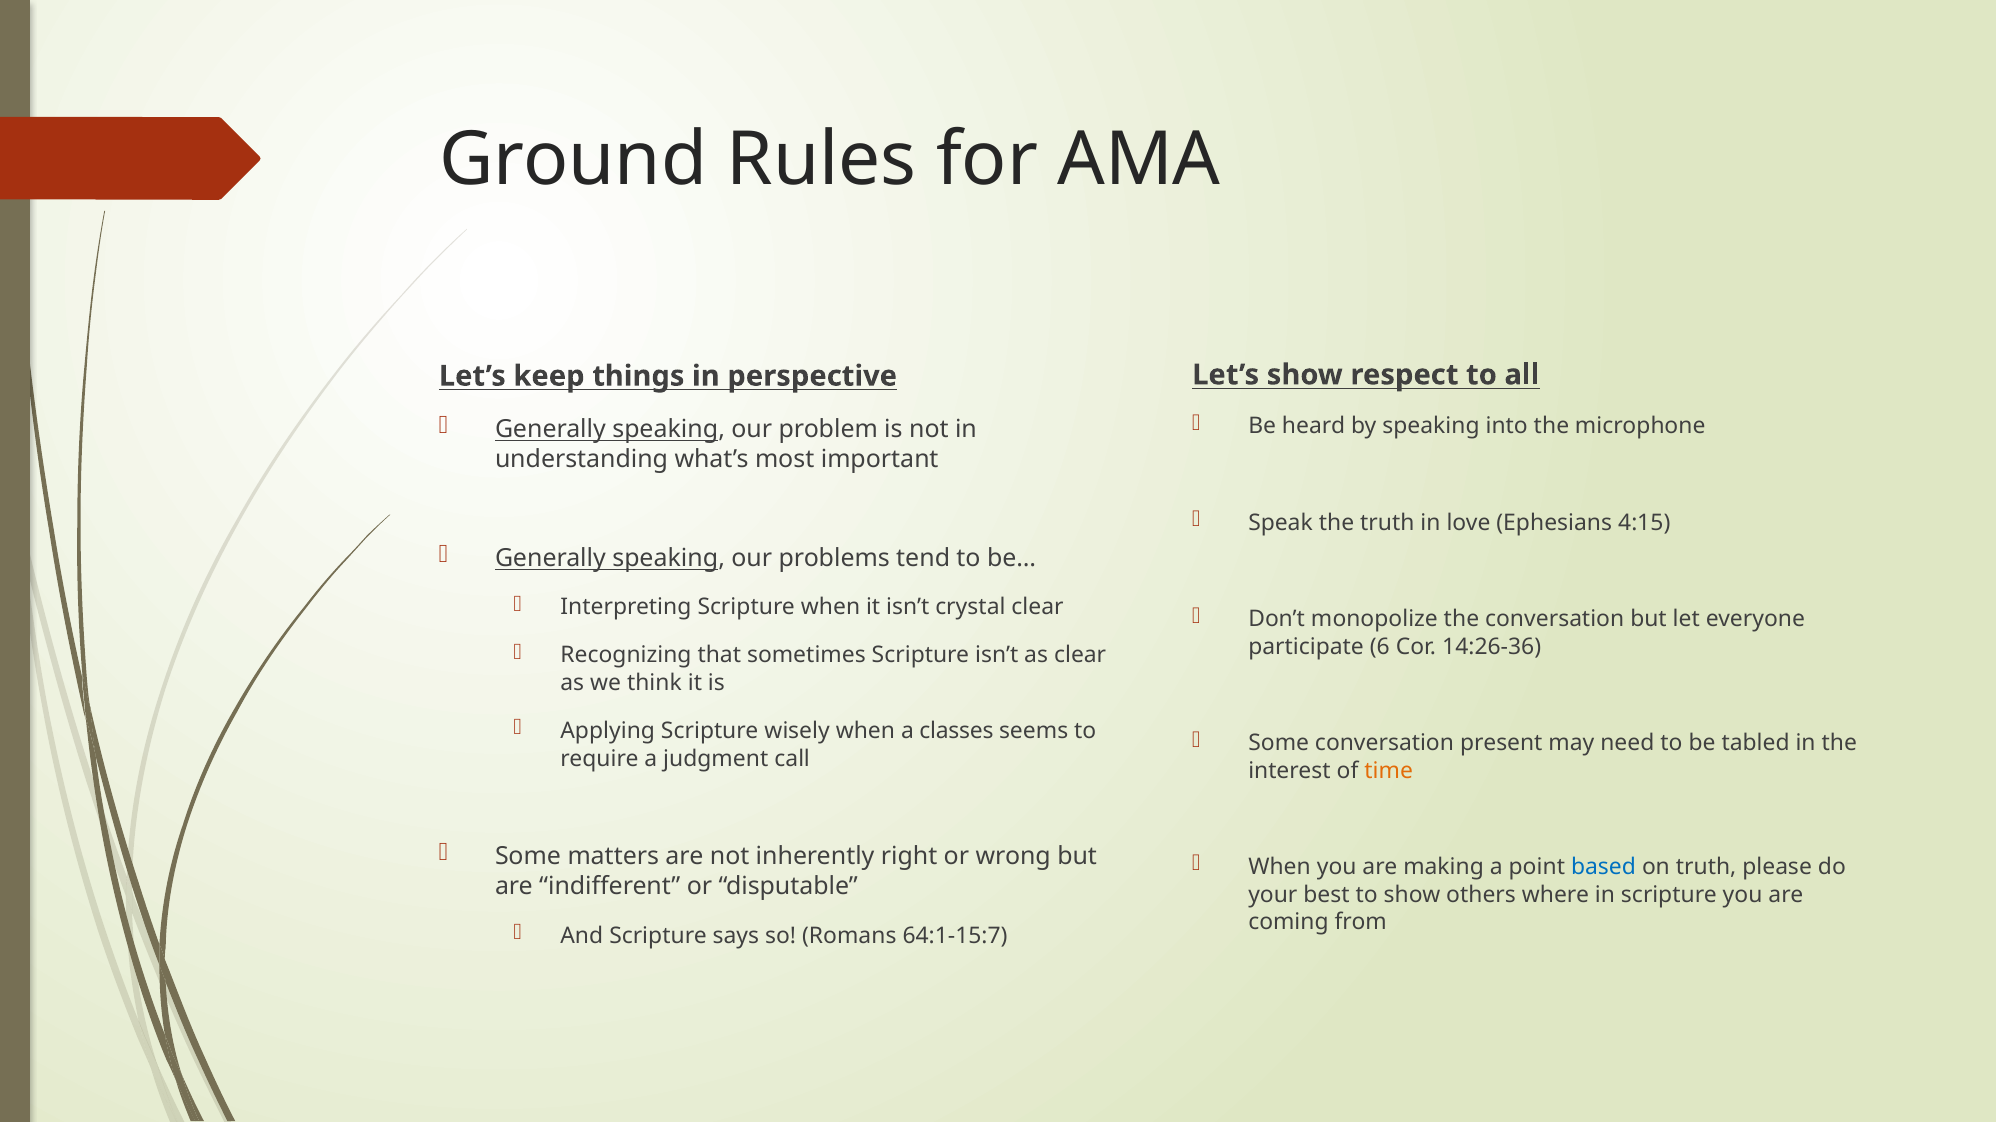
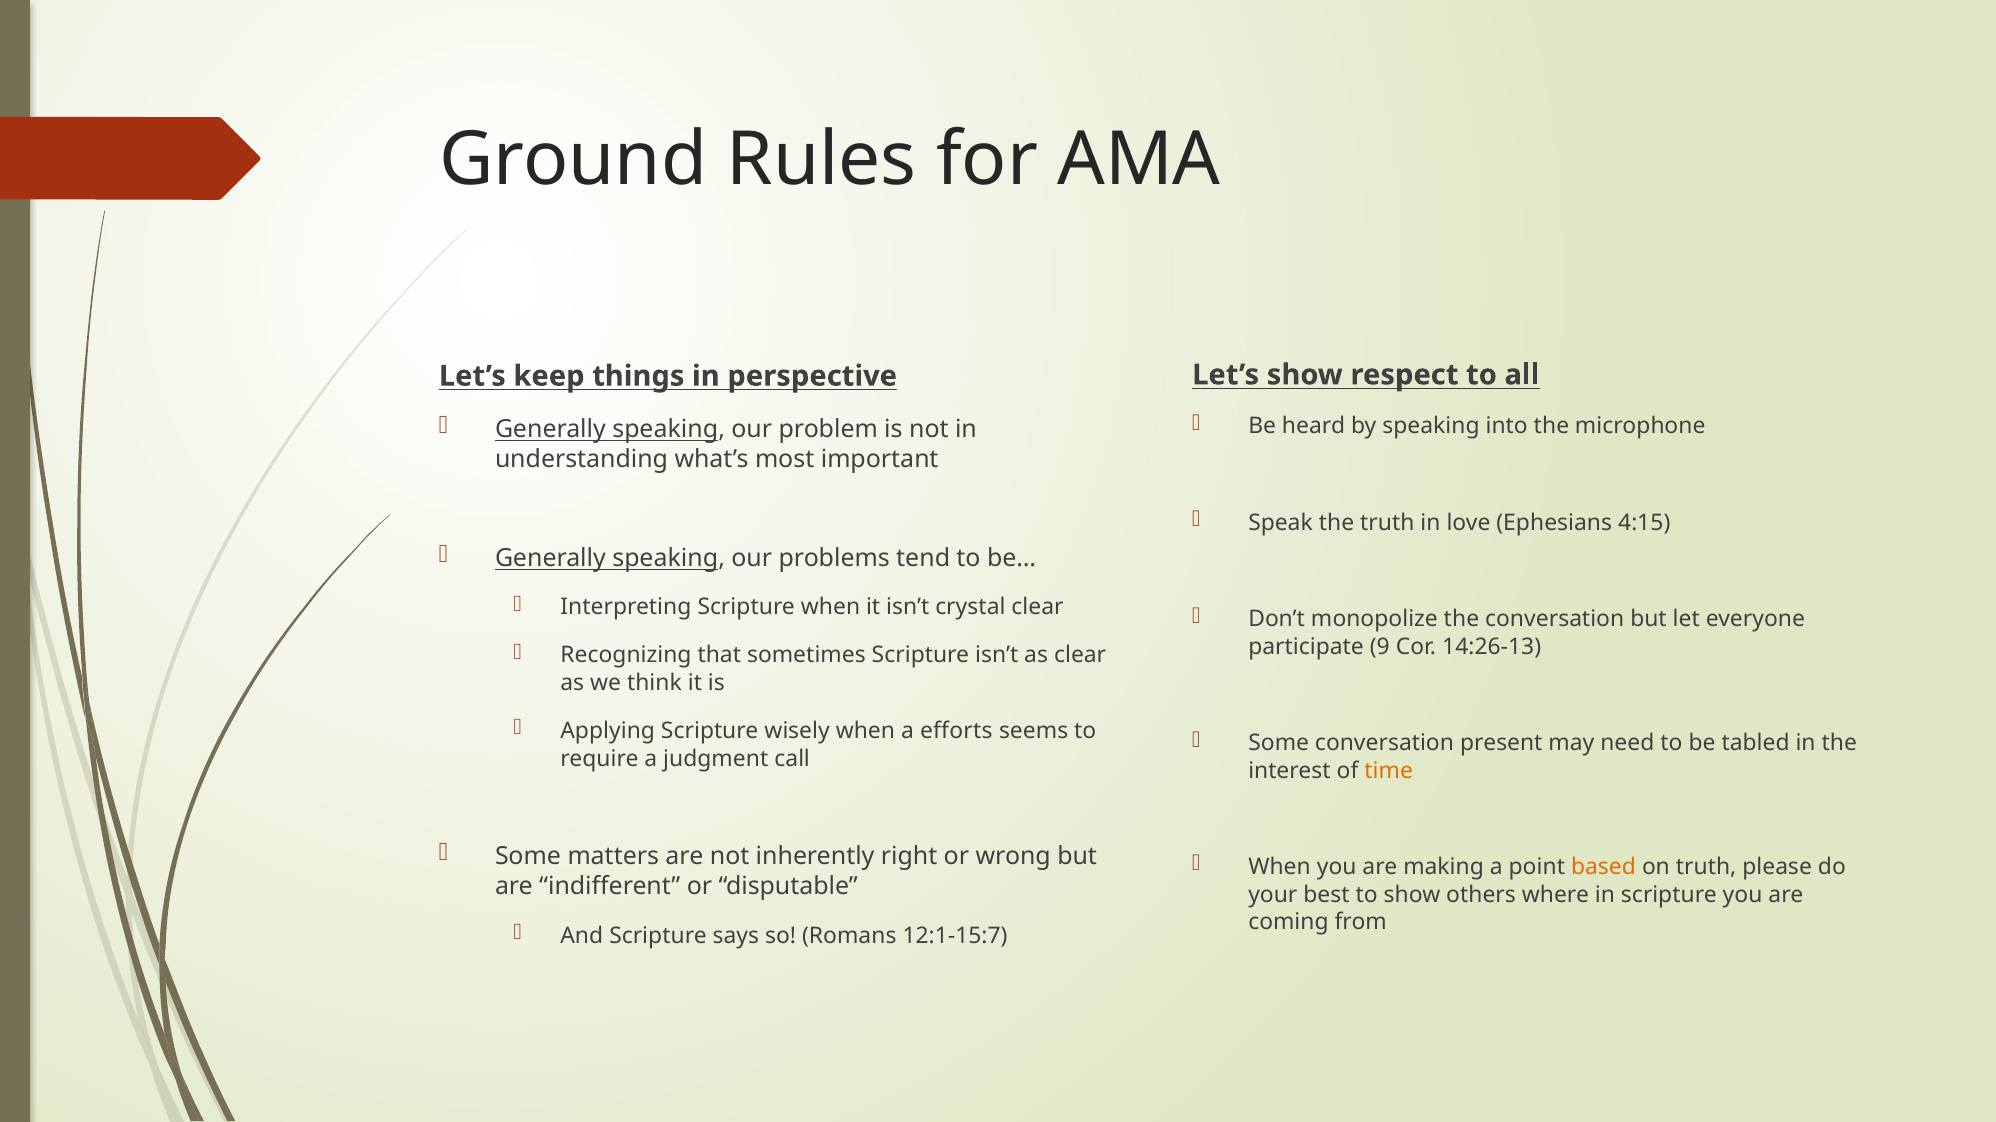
6: 6 -> 9 (1380, 647)
14:26-36: 14:26-36 -> 14:26-13 (1492, 647)
classes: classes -> efforts (956, 732)
based colour: blue -> orange (1603, 868)
64:1-15:7: 64:1-15:7 -> 12:1-15:7 (955, 936)
